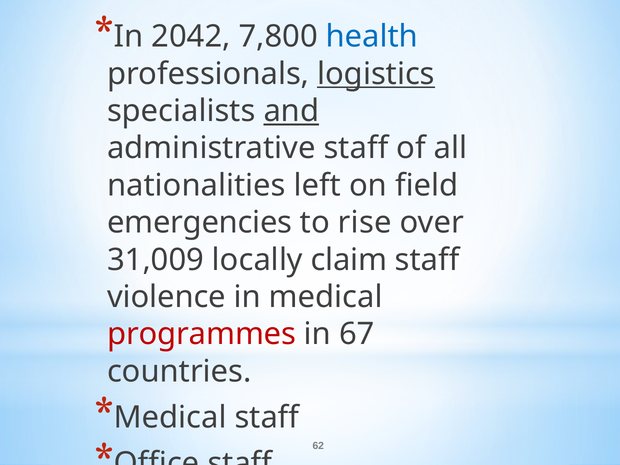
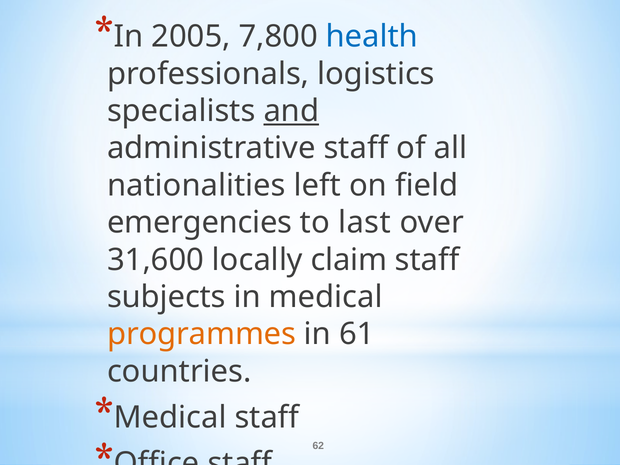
2042: 2042 -> 2005 (191, 37)
logistics underline: present -> none (376, 74)
rise: rise -> last (365, 223)
31,009: 31,009 -> 31,600 (156, 260)
violence: violence -> subjects (166, 297)
programmes colour: red -> orange (202, 334)
67: 67 -> 61 (357, 334)
